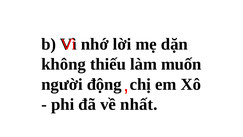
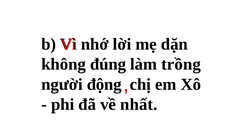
thiếu: thiếu -> đúng (108, 64)
muốn: muốn -> trồng (181, 64)
